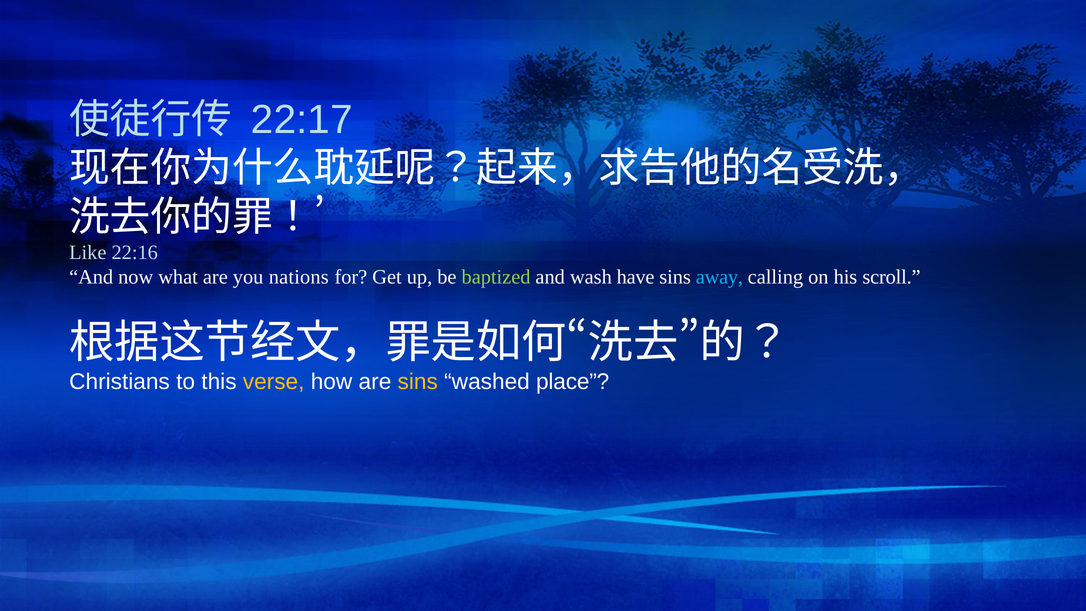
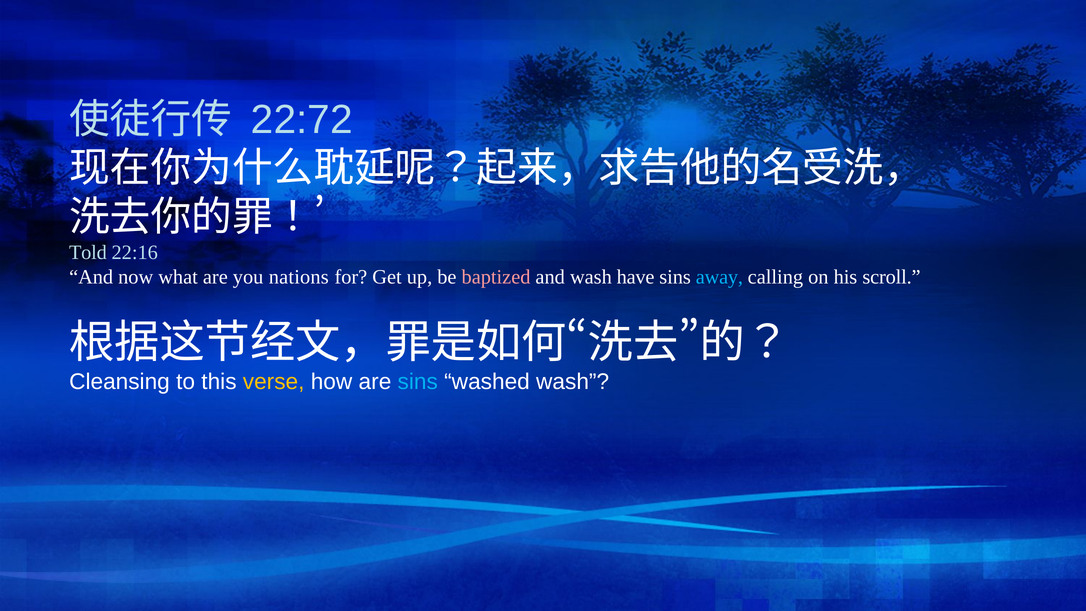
22:17: 22:17 -> 22:72 (302, 120)
Like: Like -> Told (88, 253)
baptized colour: light green -> pink (496, 277)
Christians: Christians -> Cleansing (120, 382)
sins colour: yellow -> light blue (418, 382)
washed place: place -> wash (573, 382)
